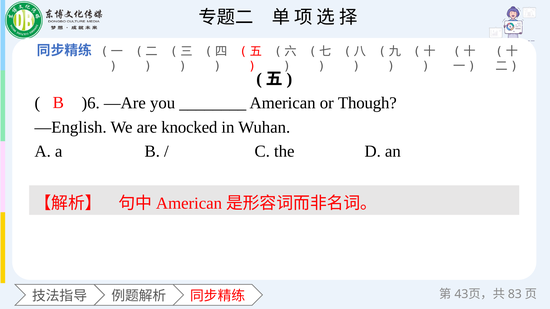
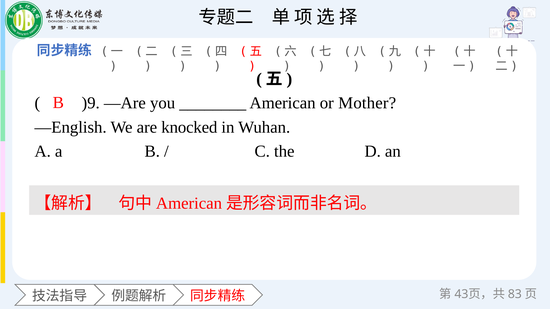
)6: )6 -> )9 (91, 103)
Though: Though -> Mother (367, 103)
